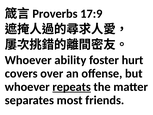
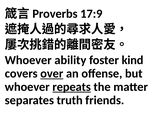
hurt: hurt -> kind (133, 60)
over underline: none -> present (52, 73)
most: most -> truth (70, 100)
